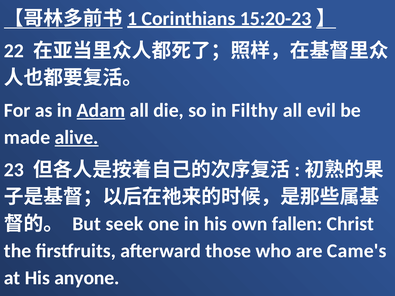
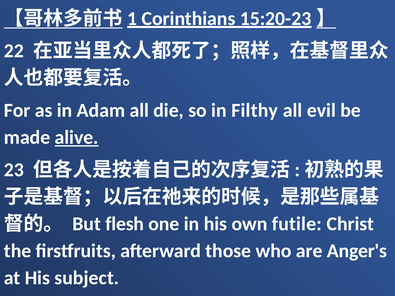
Adam underline: present -> none (101, 111)
seek: seek -> flesh (125, 224)
fallen: fallen -> futile (297, 224)
Came's: Came's -> Anger's (357, 251)
anyone: anyone -> subject (87, 278)
